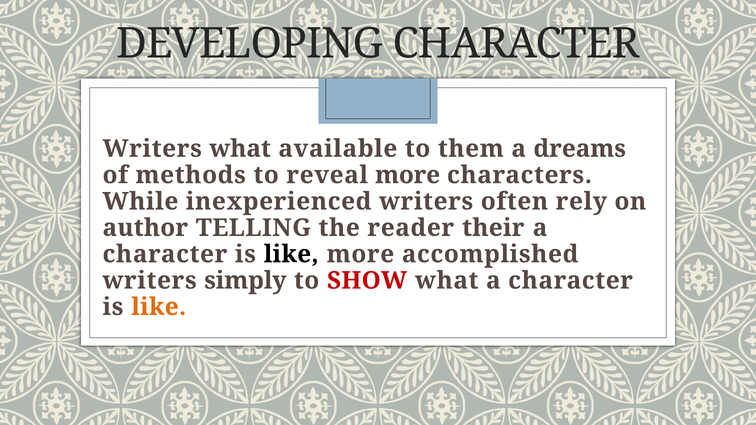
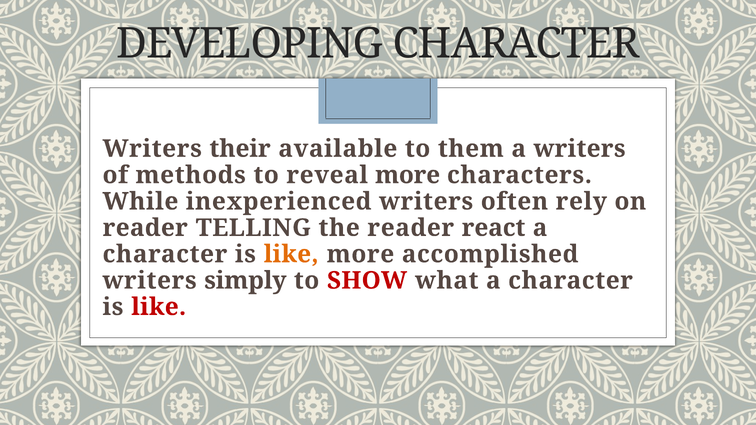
Writers what: what -> their (240, 149)
a dreams: dreams -> writers (580, 149)
author: author -> reader (145, 228)
their: their -> react (494, 228)
like colour: black -> orange (291, 254)
like colour: orange -> red (159, 307)
